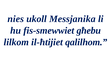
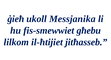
nies: nies -> ġieħ (16, 19)
qalilhom: qalilhom -> jitħasseb (86, 42)
